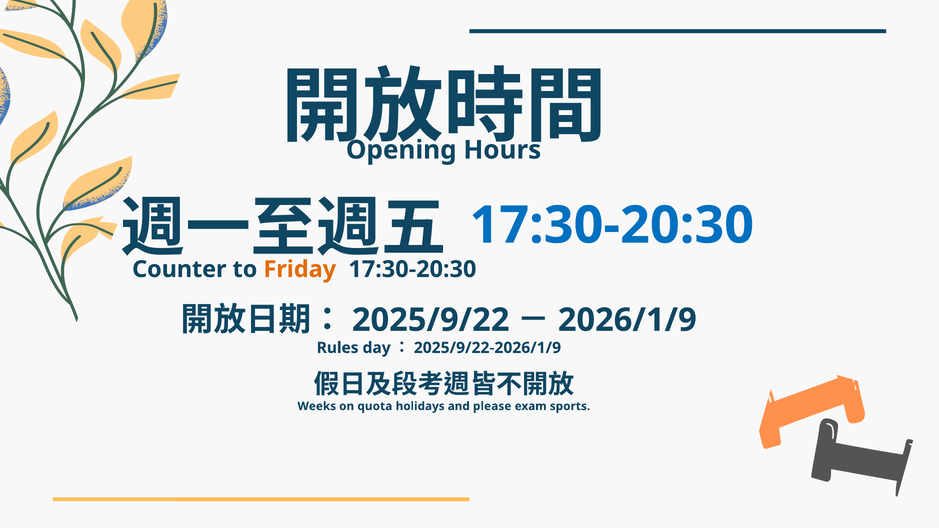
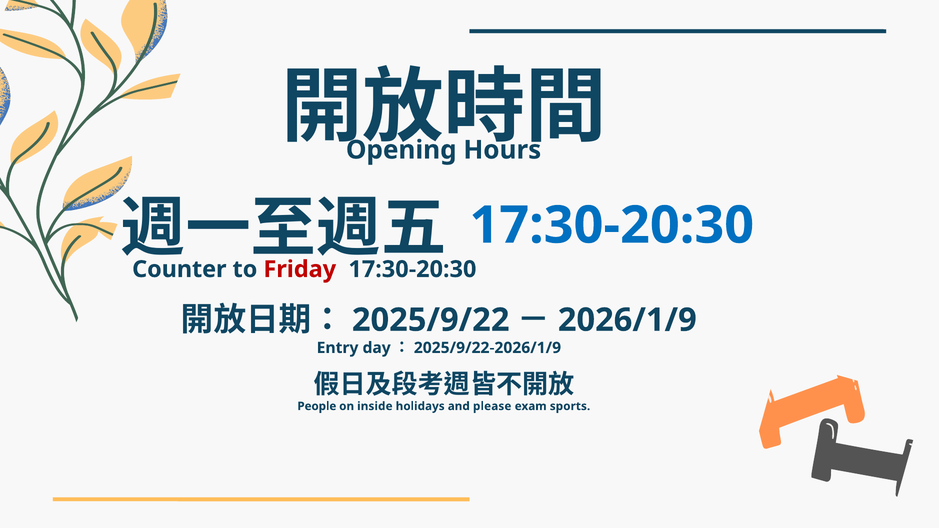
Friday colour: orange -> red (300, 269)
Rules: Rules -> Entry (338, 348)
Weeks: Weeks -> People (317, 406)
quota: quota -> inside (375, 406)
